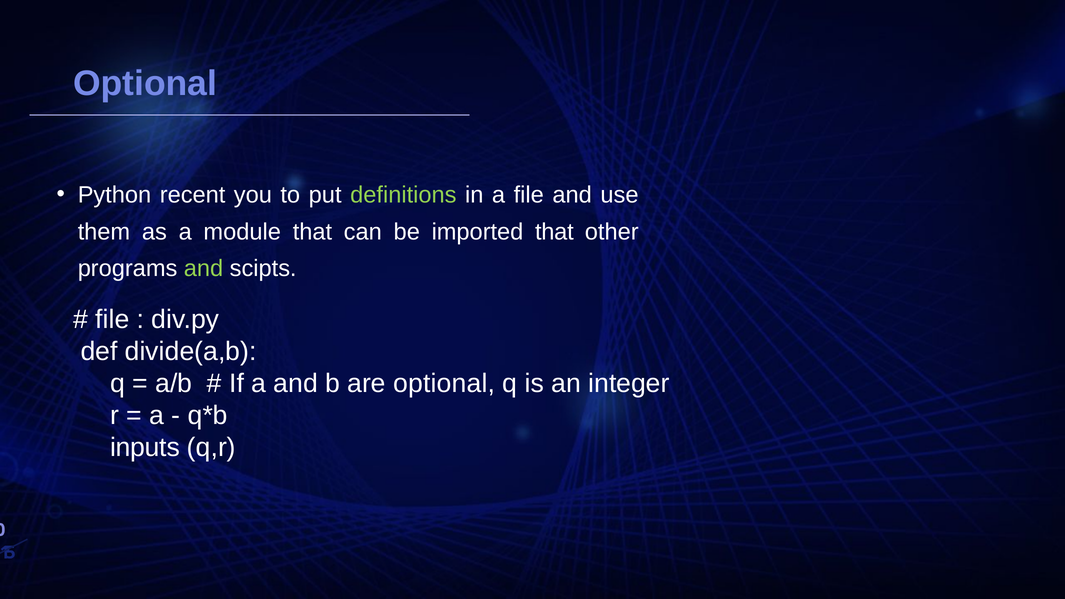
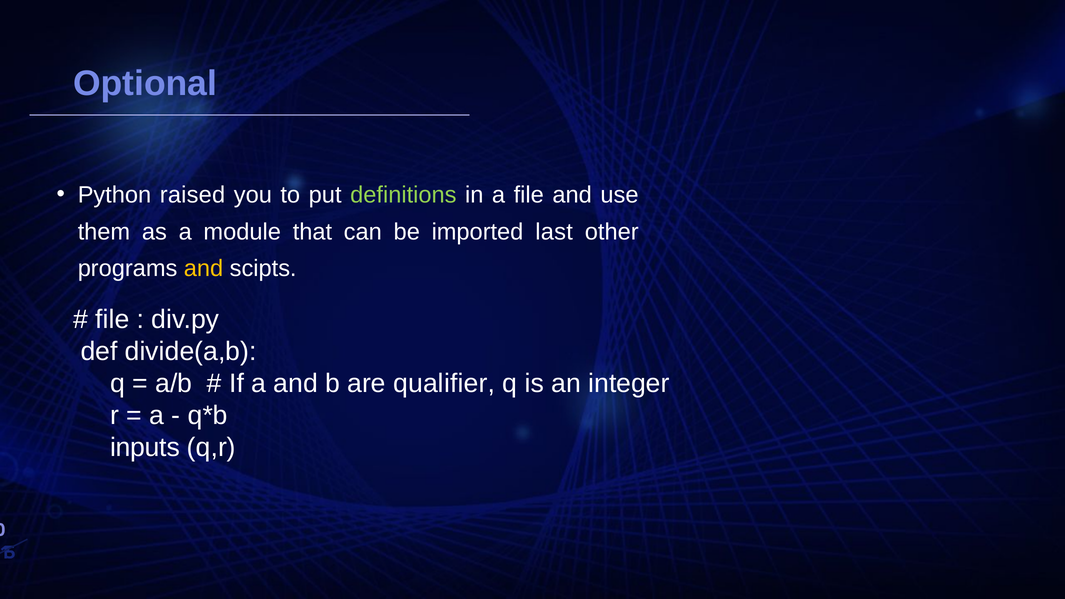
recent: recent -> raised (192, 195)
imported that: that -> last (554, 232)
and colour: light green -> yellow (204, 269)
are optional: optional -> qualifier (444, 383)
